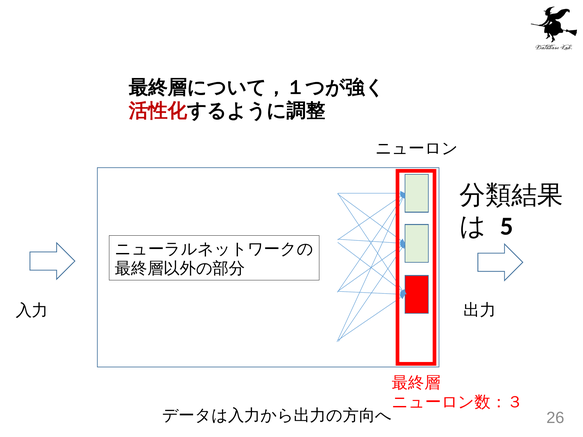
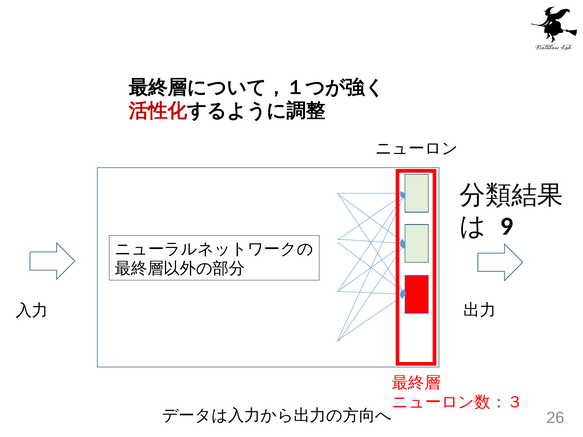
5: 5 -> 9 (507, 227)
